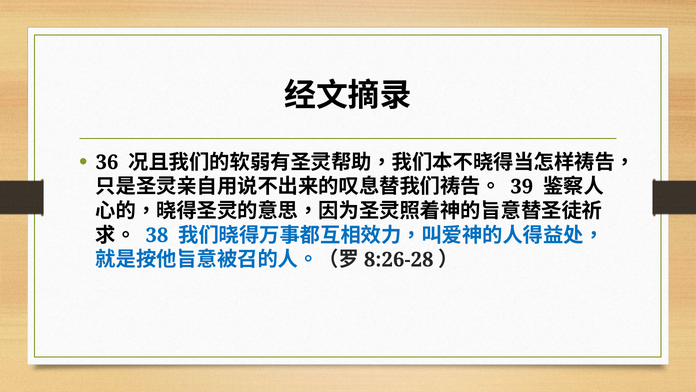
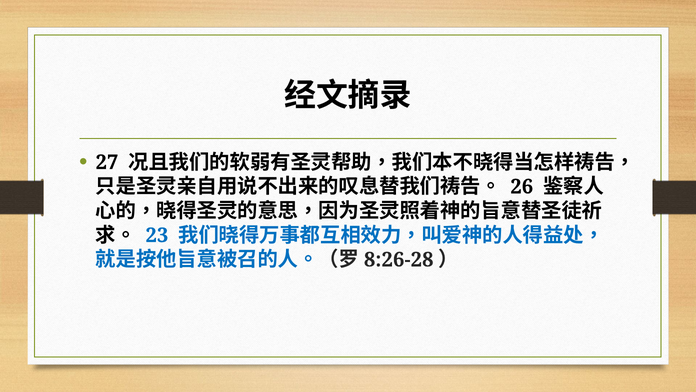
36: 36 -> 27 (107, 162)
39: 39 -> 26 (522, 186)
38: 38 -> 23 (157, 235)
